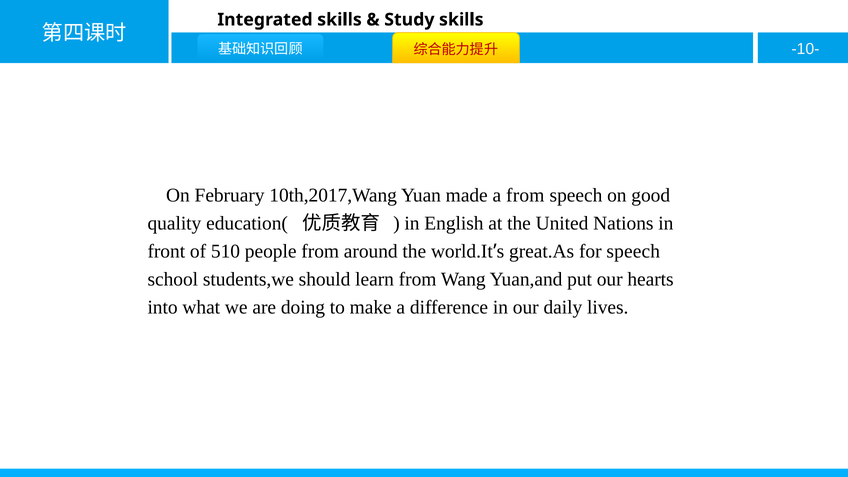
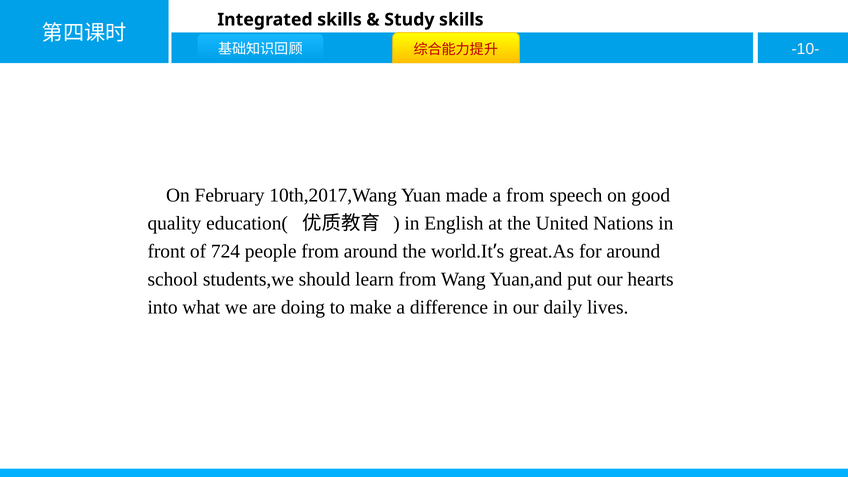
510: 510 -> 724 (225, 251)
for speech: speech -> around (633, 251)
